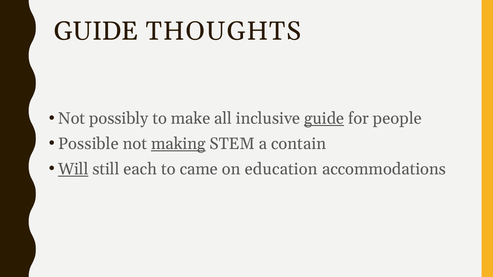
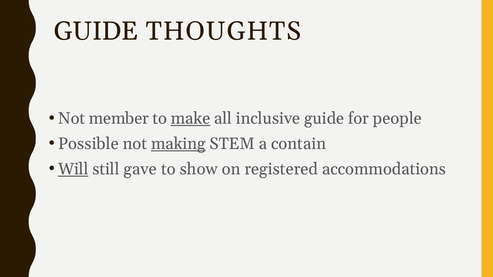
possibly: possibly -> member (119, 119)
make underline: none -> present (191, 119)
guide underline: present -> none (324, 119)
each: each -> gave (140, 169)
came: came -> show (199, 169)
education: education -> registered (281, 169)
